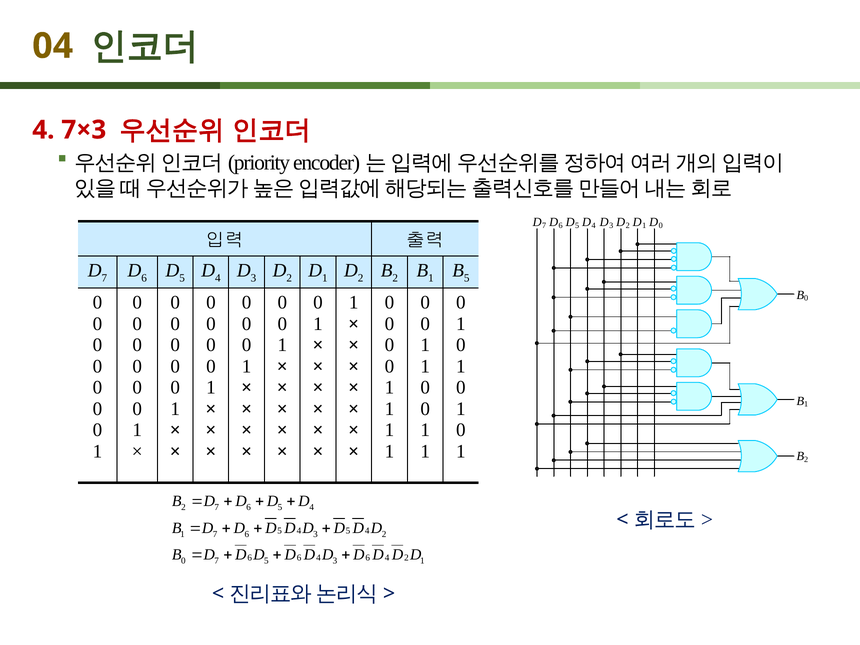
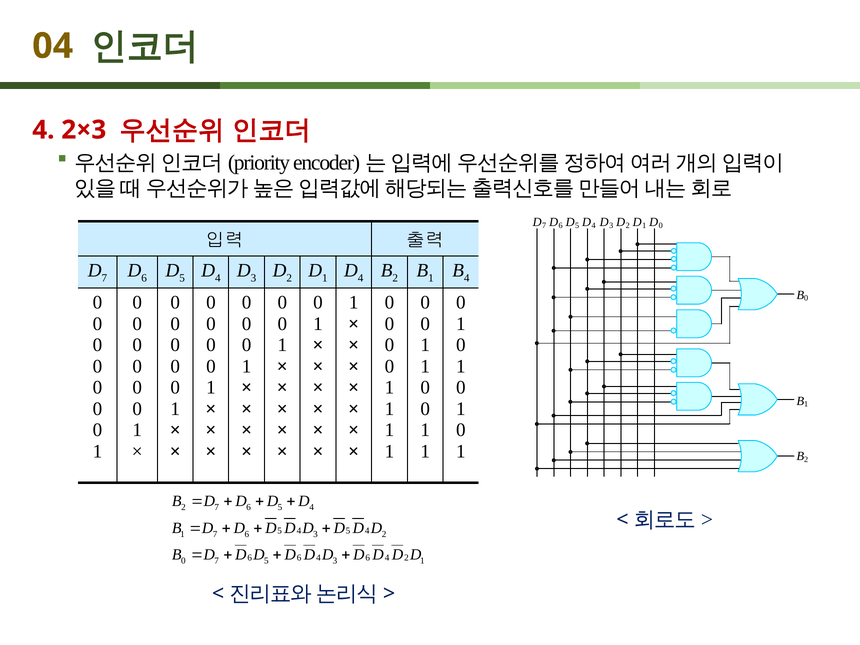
7×3: 7×3 -> 2×3 (84, 130)
2: 2 -> 4 (361, 278)
5: 5 -> 4 (467, 278)
